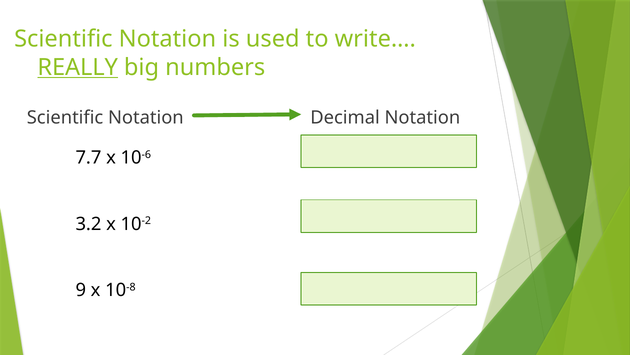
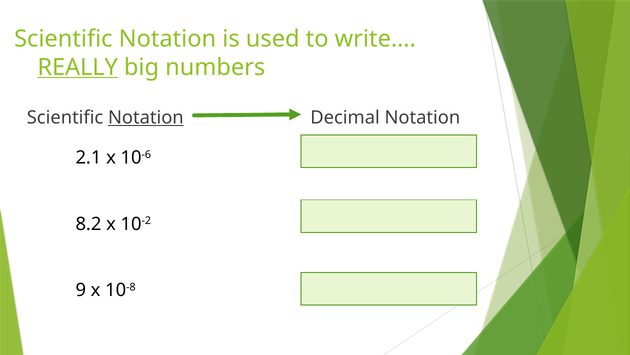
Notation underline: none -> present (146, 117)
7.7: 7.7 -> 2.1 (88, 157)
3.2: 3.2 -> 8.2 (88, 224)
